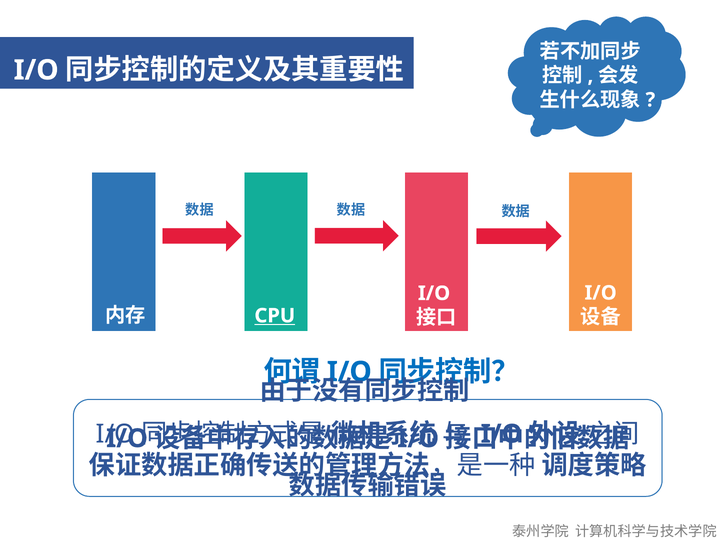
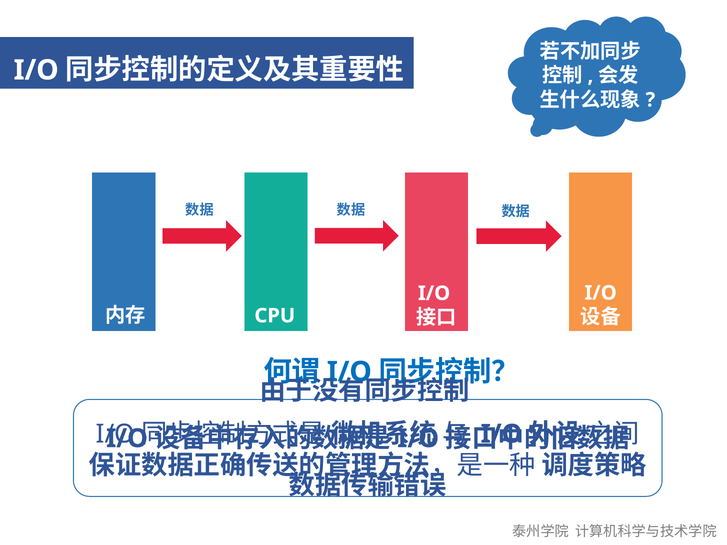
CPU underline: present -> none (275, 316)
